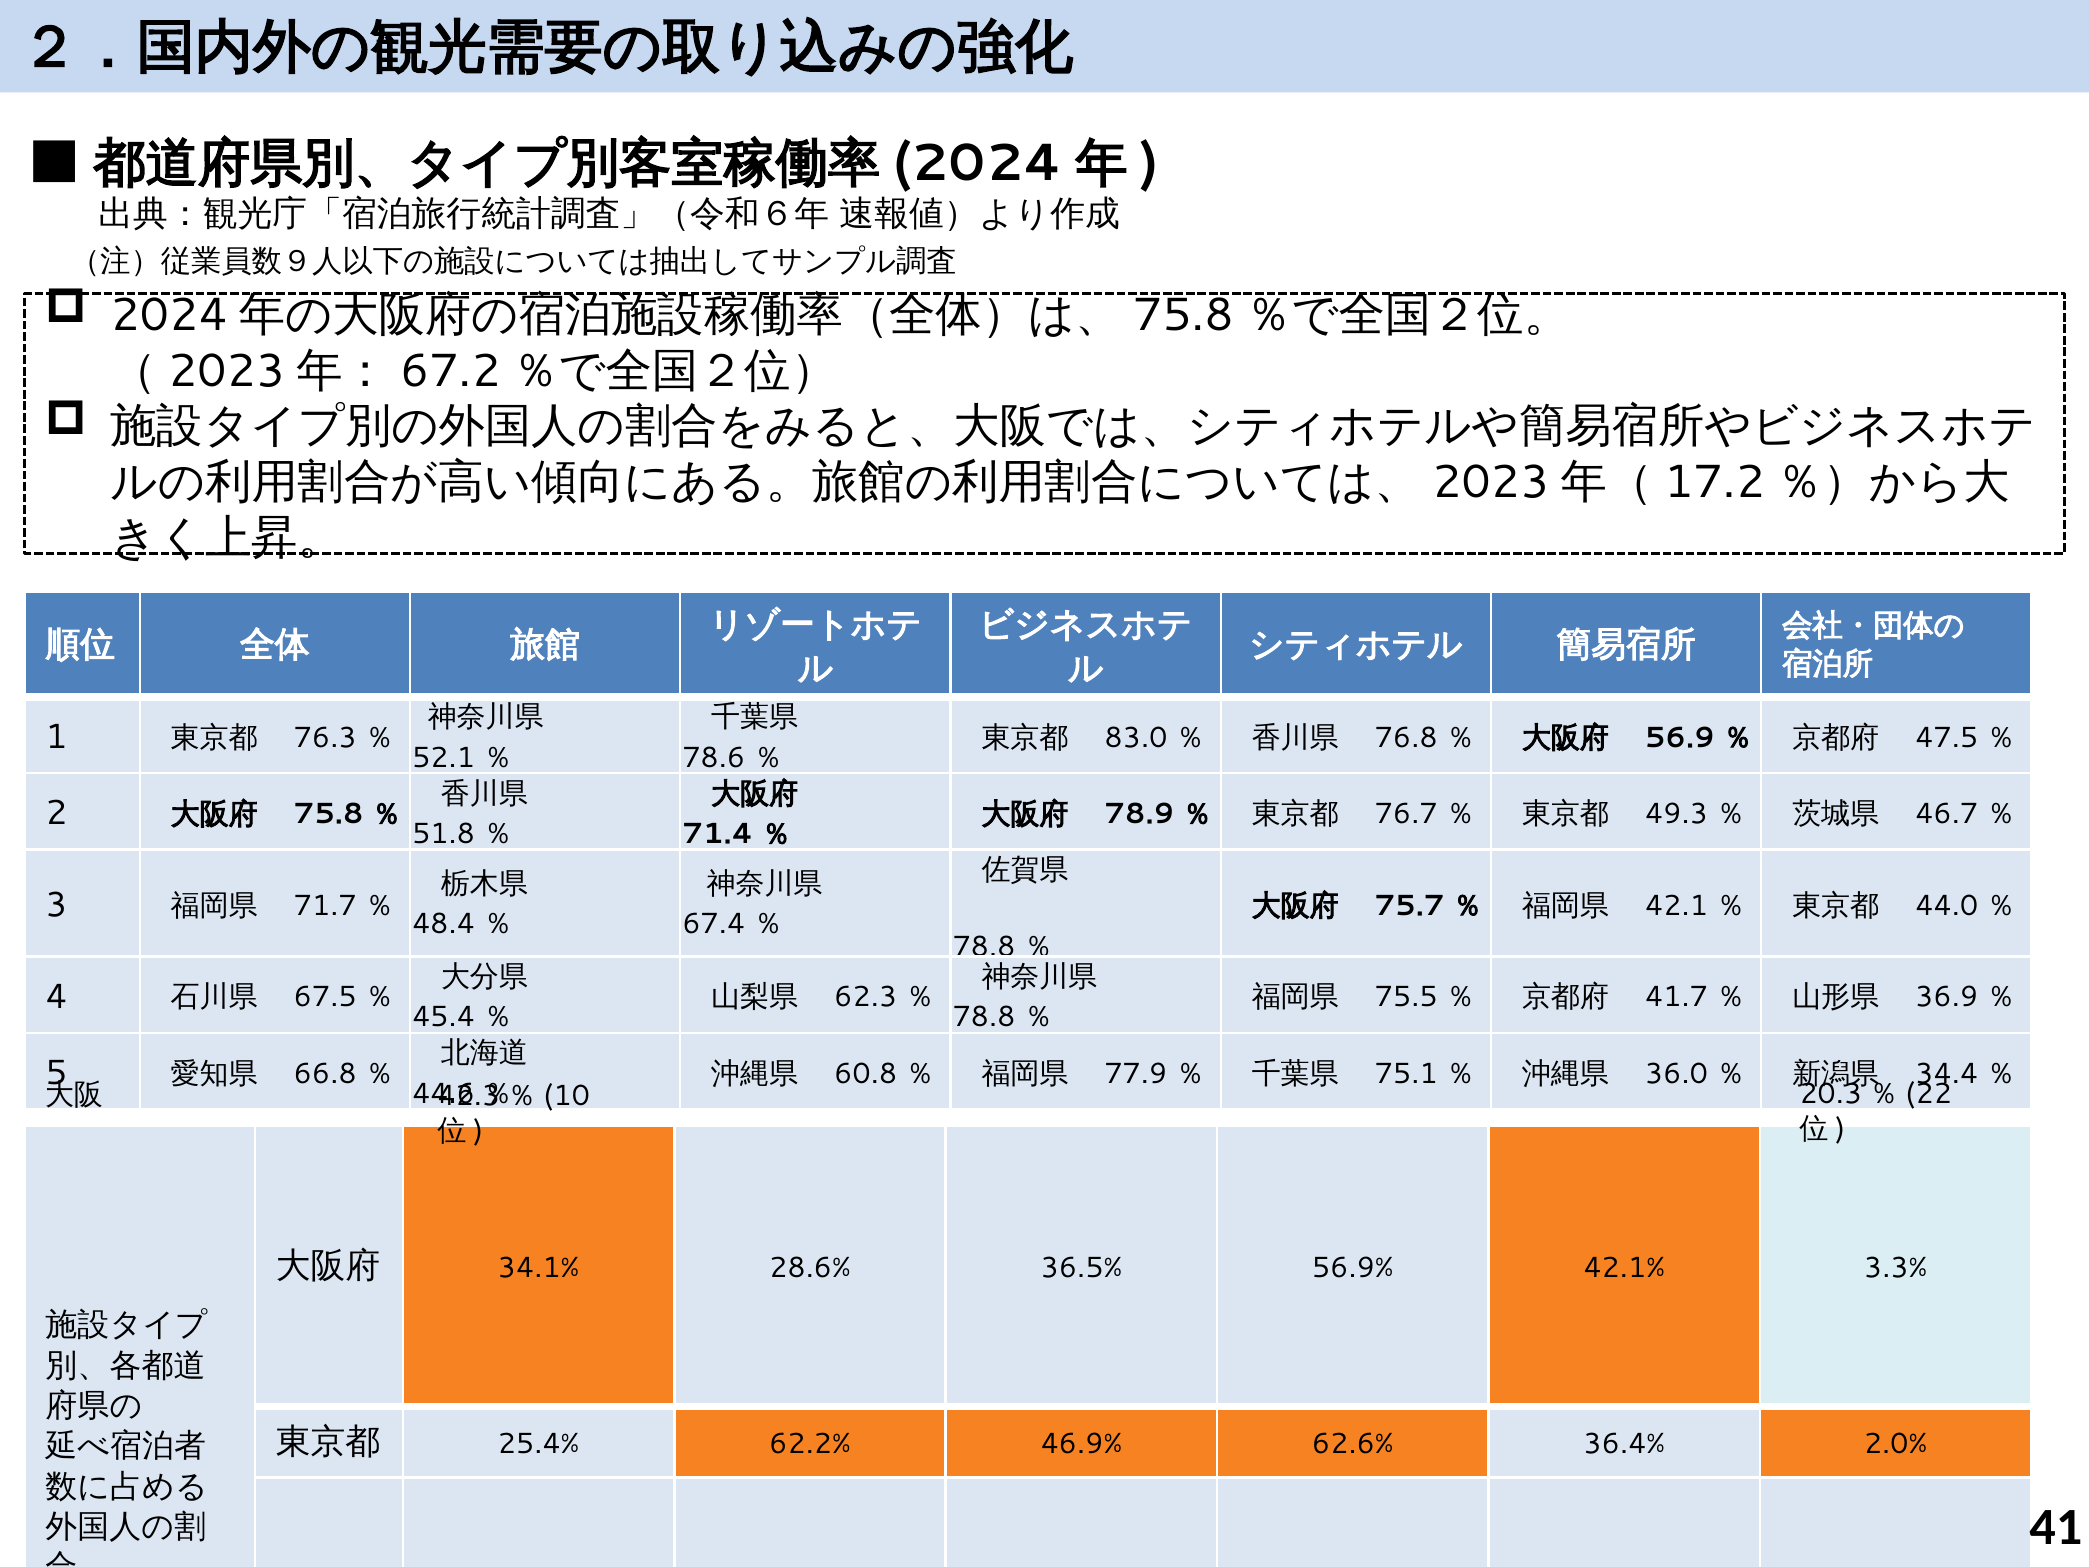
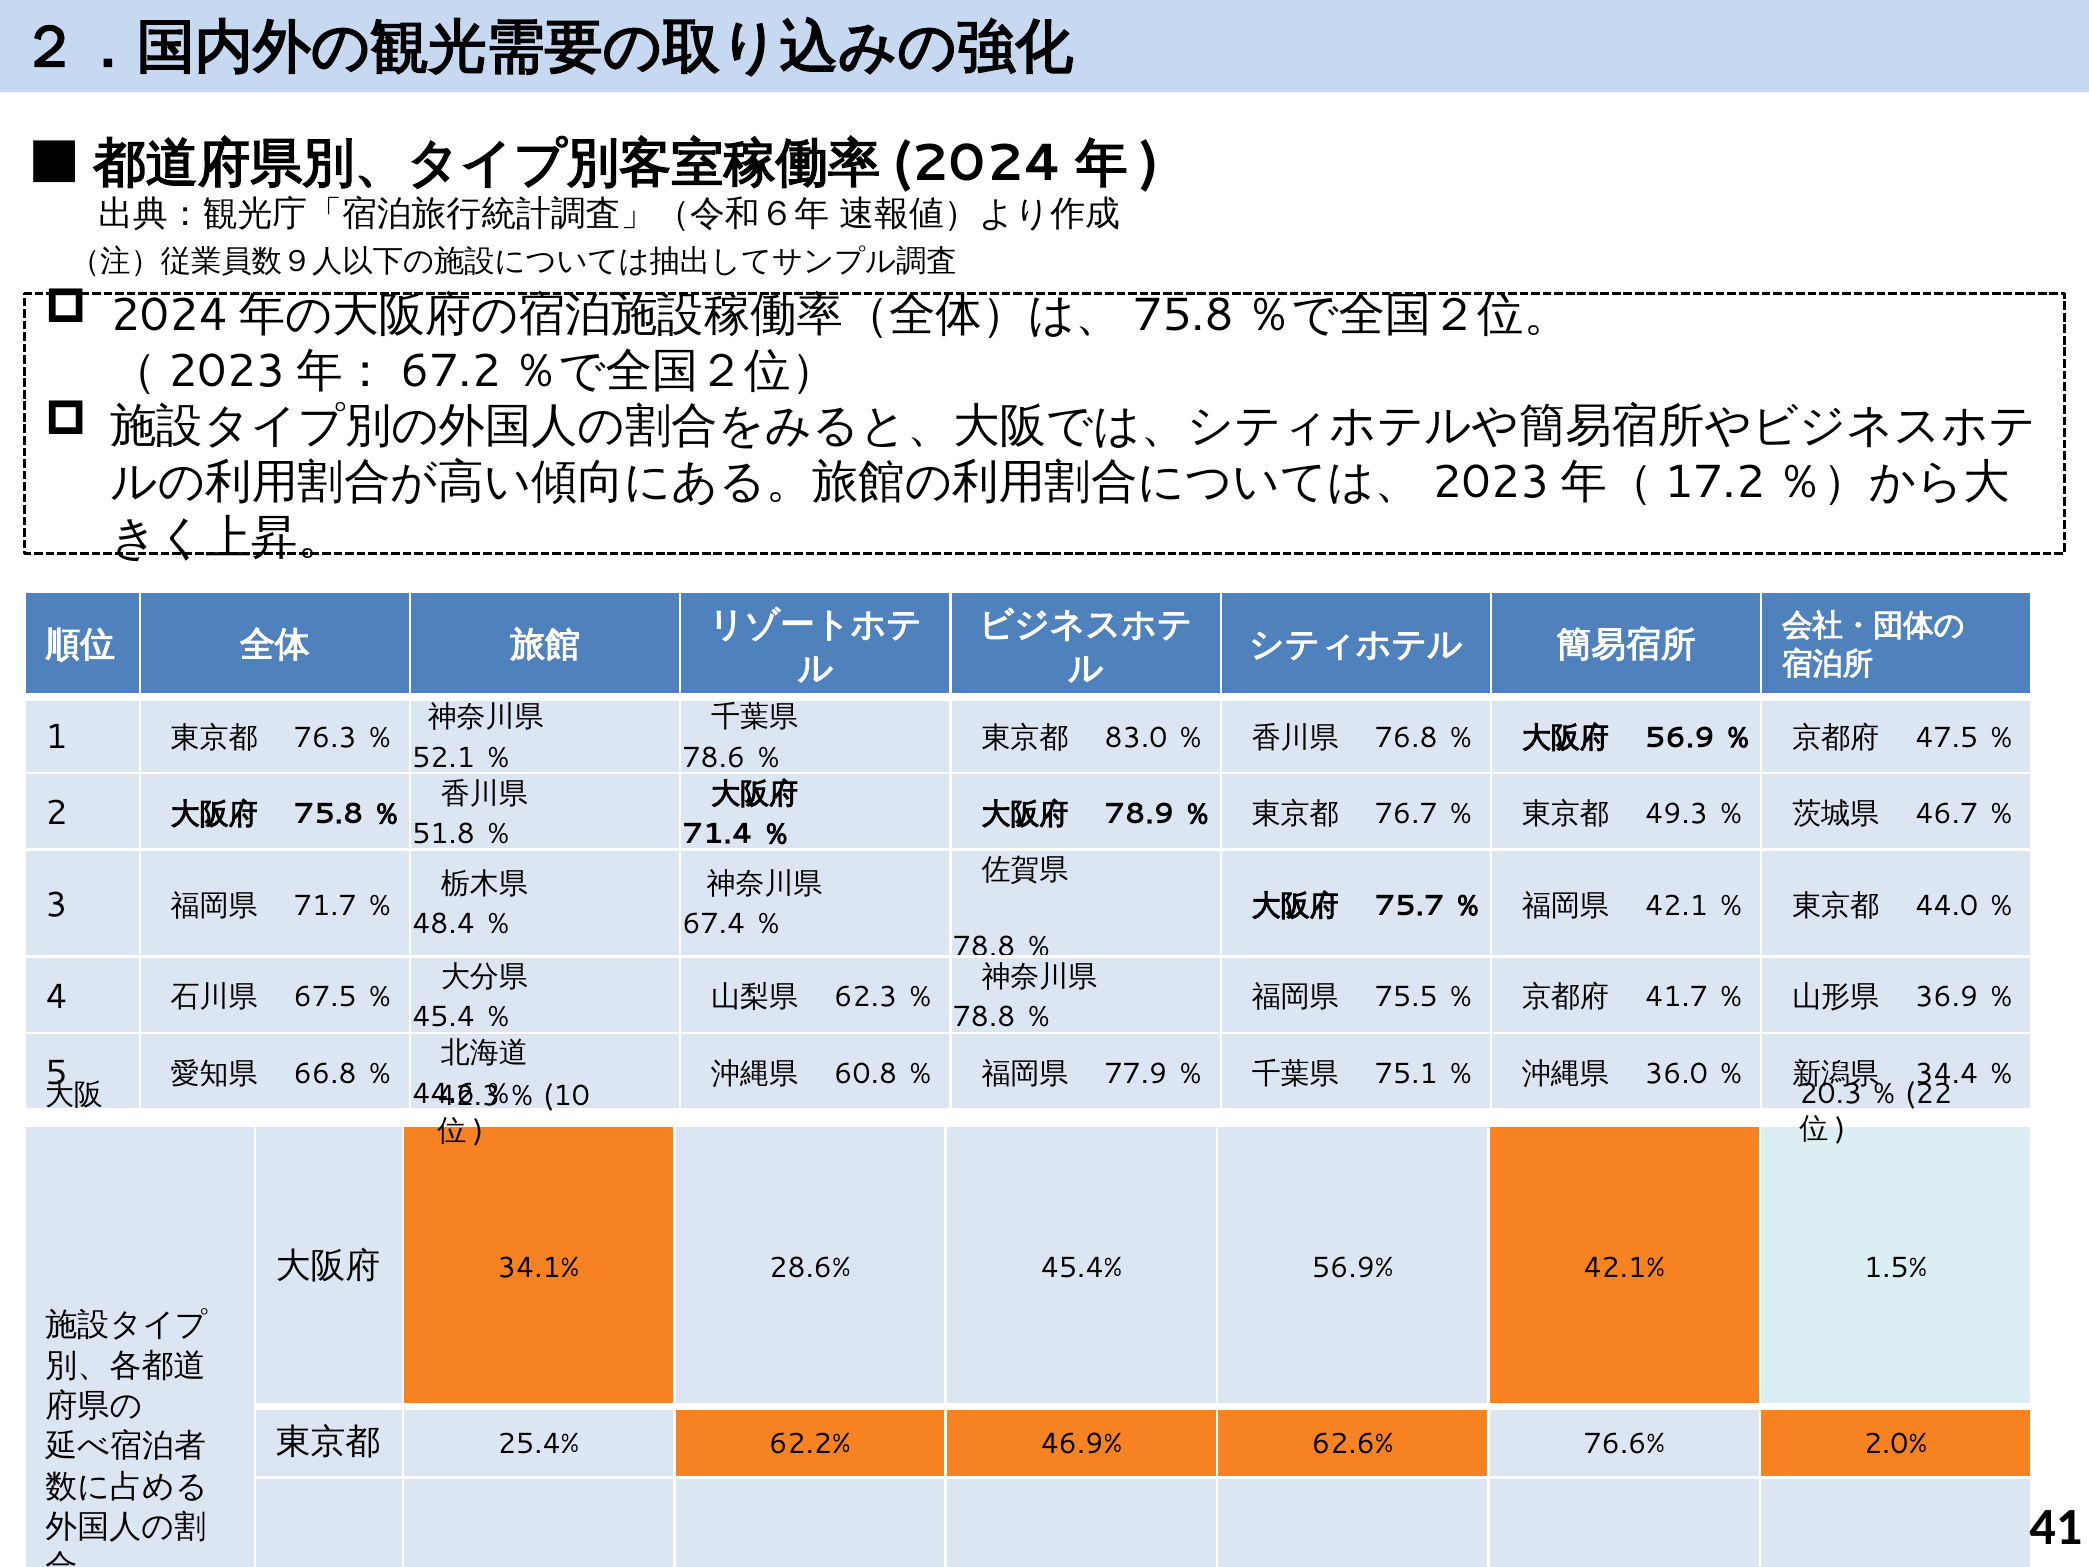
36.5%: 36.5% -> 45.4% (1081, 1268)
3.3%: 3.3% -> 1.5% (1896, 1268)
36.4%: 36.4% -> 76.6% (1624, 1444)
